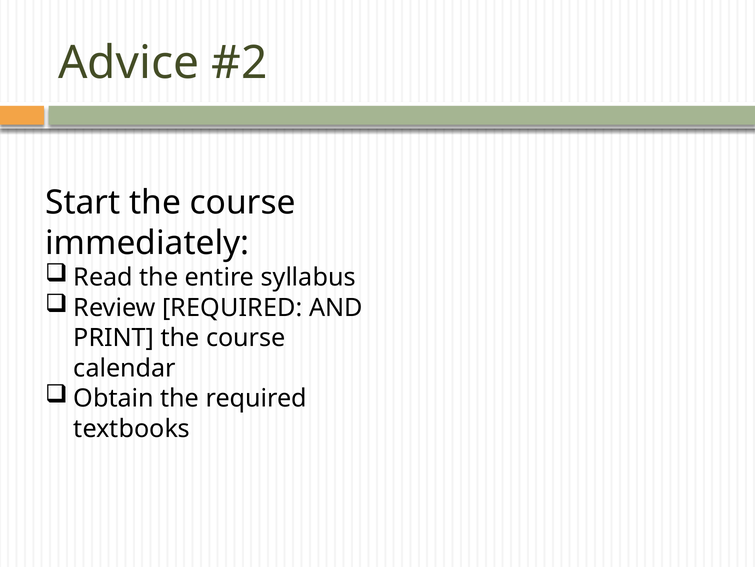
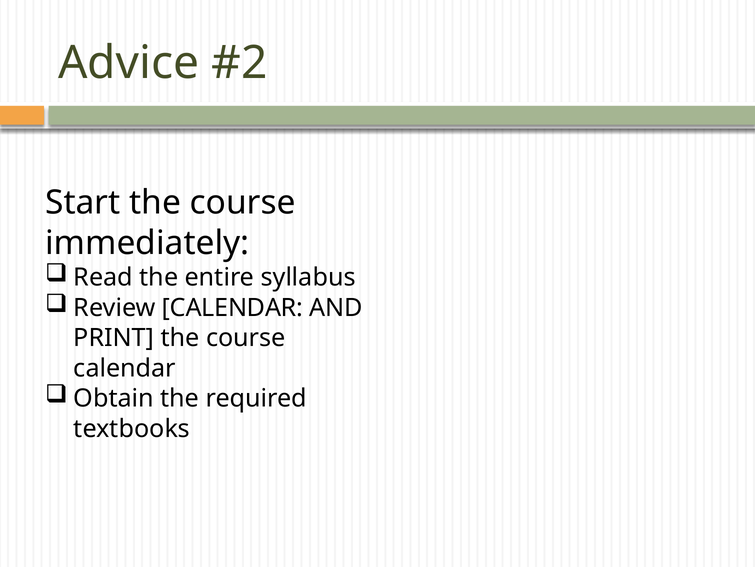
Review REQUIRED: REQUIRED -> CALENDAR (232, 307)
